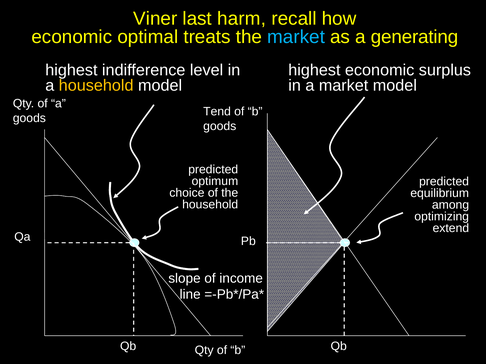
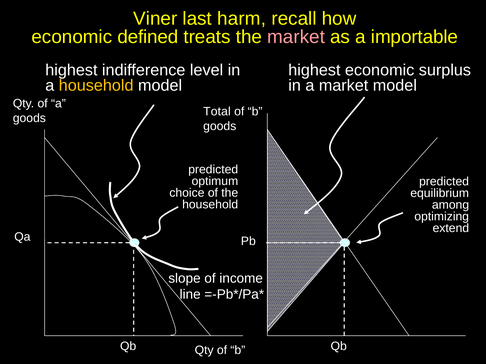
optimal: optimal -> defined (148, 37)
market colour: light blue -> pink (296, 37)
generating: generating -> importable (415, 37)
Tend: Tend -> Total (217, 112)
